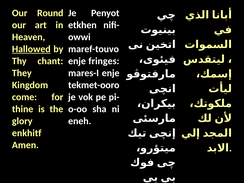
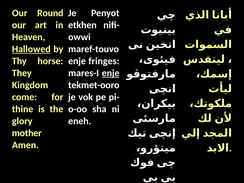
chant: chant -> horse (50, 61)
enje underline: none -> present (111, 73)
enkhitf: enkhitf -> mother (27, 133)
